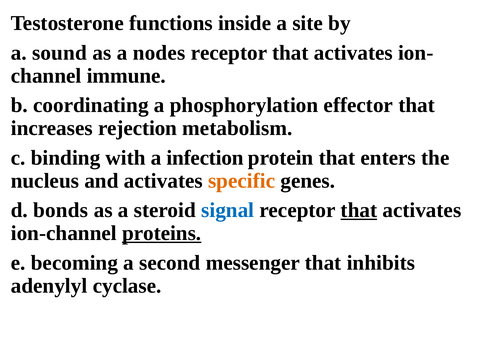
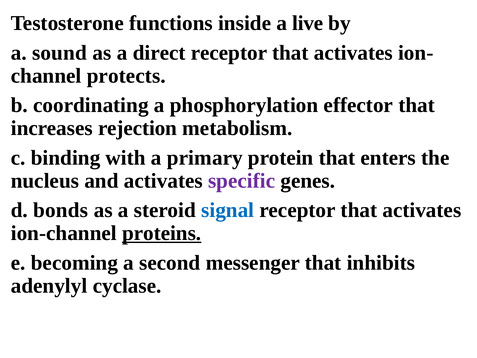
site: site -> live (308, 23)
nodes: nodes -> direct (159, 53)
immune: immune -> protects (126, 76)
infection: infection -> primary (205, 158)
specific colour: orange -> purple (242, 181)
that underline: present -> none (359, 210)
